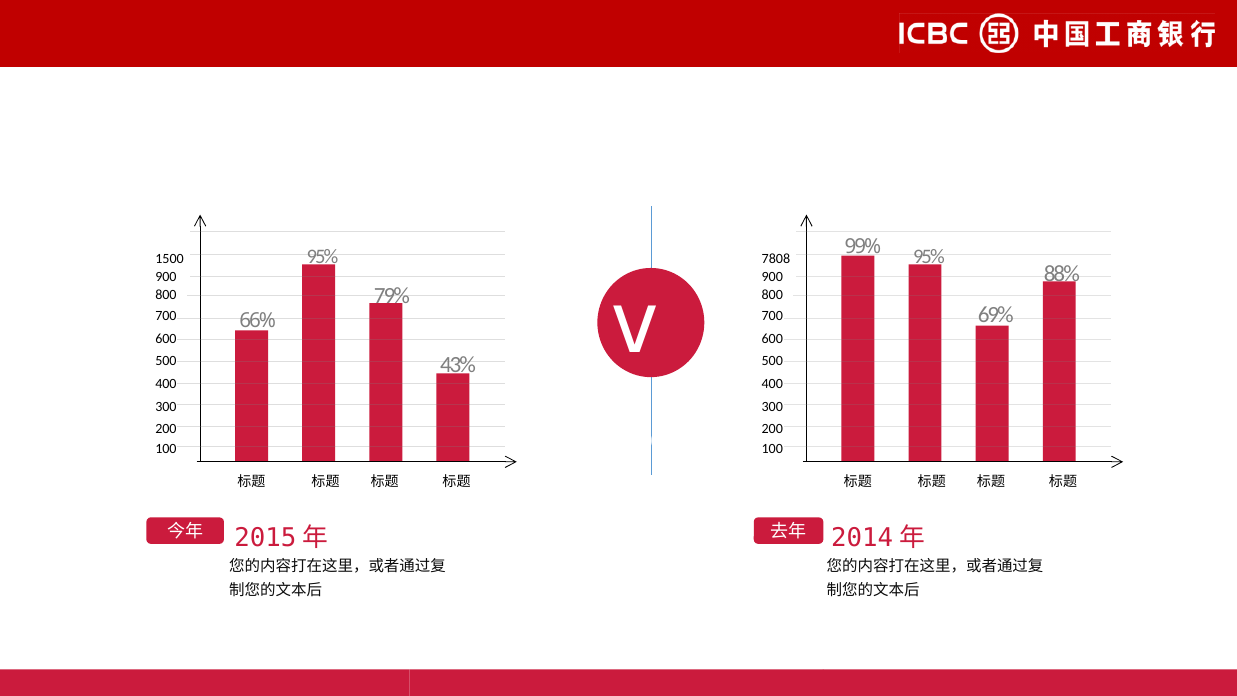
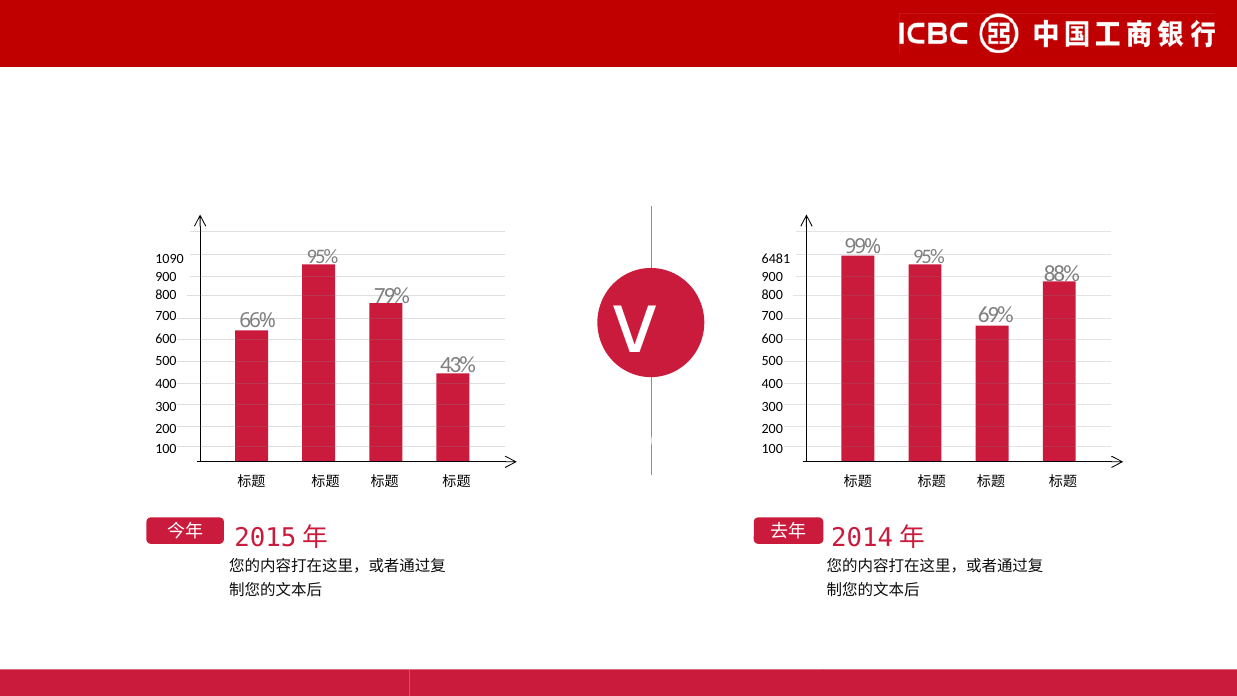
1500: 1500 -> 1090 (170, 259)
7808: 7808 -> 6481 (776, 259)
